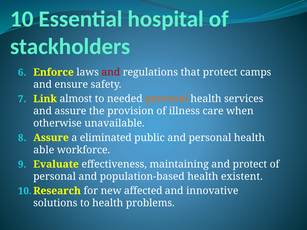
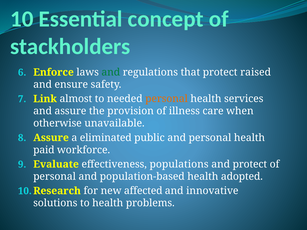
hospital: hospital -> concept (166, 19)
and colour: red -> green (111, 72)
camps: camps -> raised (256, 72)
able: able -> paid (44, 150)
maintaining: maintaining -> populations (179, 164)
existent: existent -> adopted (242, 177)
